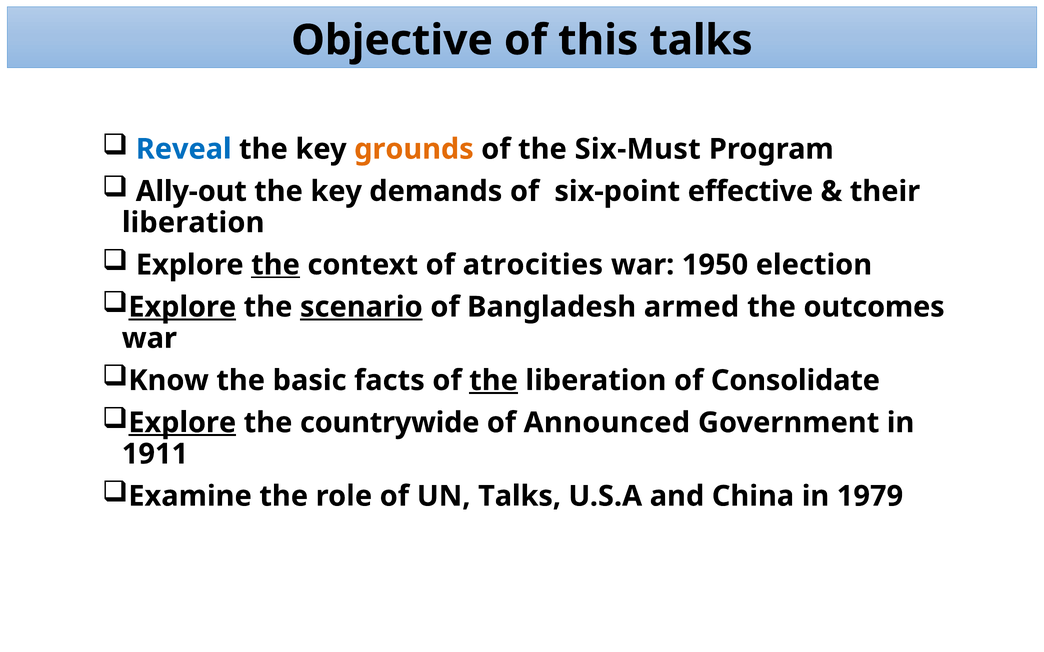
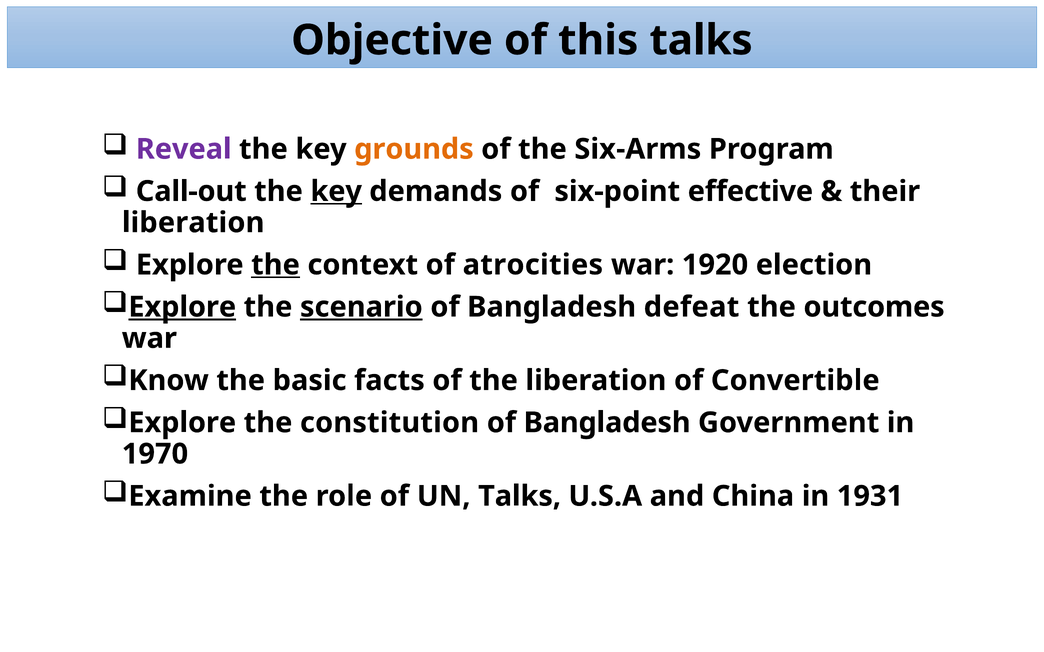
Reveal colour: blue -> purple (184, 149)
Six-Must: Six-Must -> Six-Arms (638, 149)
Ally-out: Ally-out -> Call-out (191, 191)
key underline: none -> present (336, 191)
1950: 1950 -> 1920 (715, 265)
armed: armed -> defeat (692, 307)
the underline: present -> none (494, 381)
Consolidate: Consolidate -> Convertible (795, 381)
Explore underline: present -> none (182, 423)
countrywide: countrywide -> constitution (390, 423)
Announced: Announced -> Bangladesh (607, 423)
1911: 1911 -> 1970 (155, 454)
1979: 1979 -> 1931 (870, 497)
